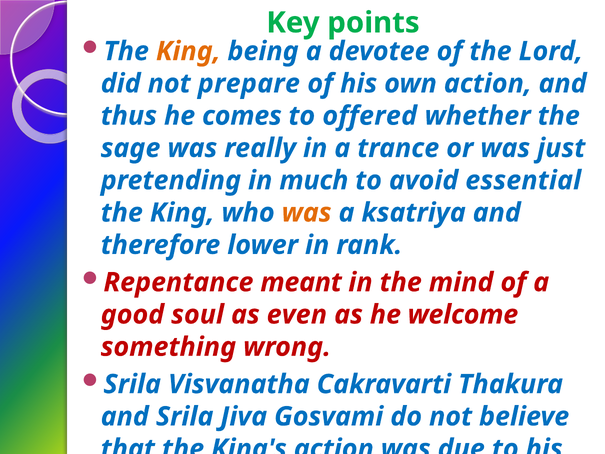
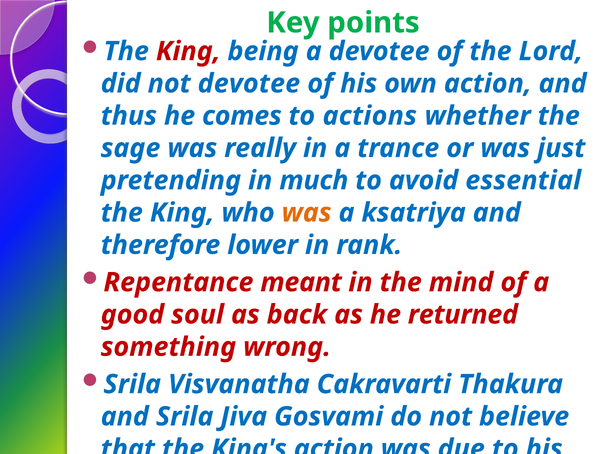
King colour: orange -> red (188, 51)
not prepare: prepare -> devotee (249, 84)
offered: offered -> actions (370, 116)
as even: even -> back (297, 314)
welcome: welcome -> returned (463, 314)
